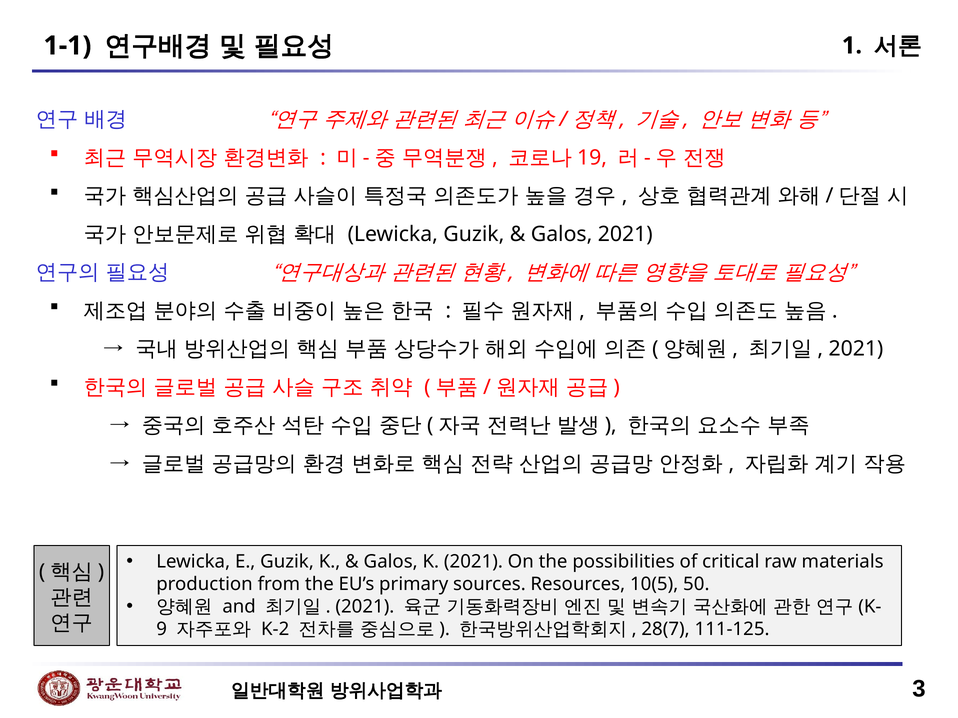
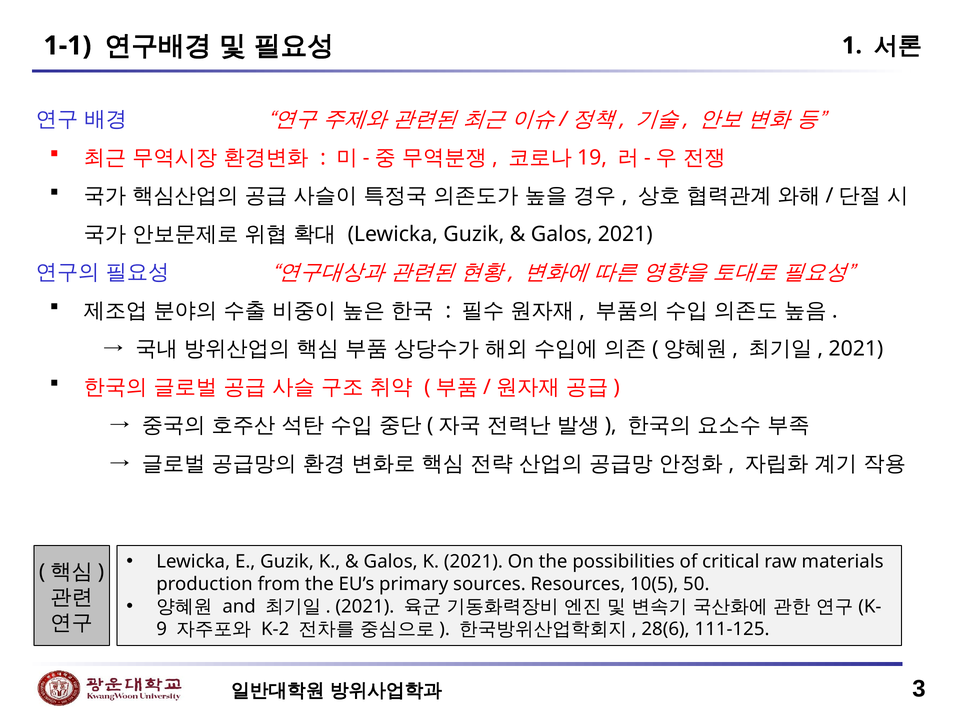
28(7: 28(7 -> 28(6 (666, 629)
